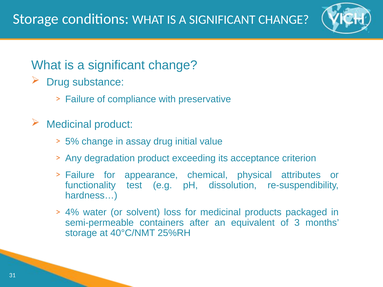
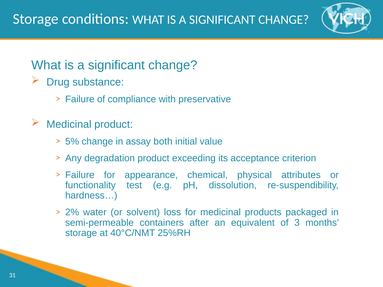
assay drug: drug -> both (163, 142)
4%: 4% -> 2% (72, 212)
